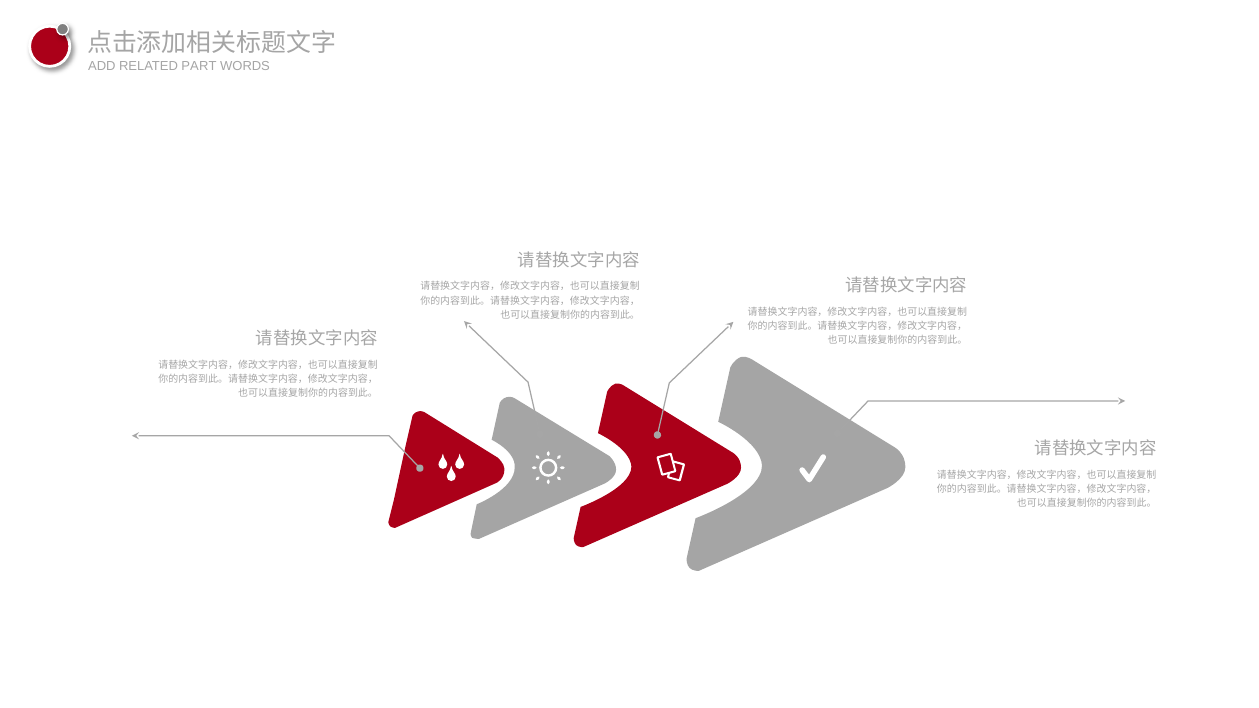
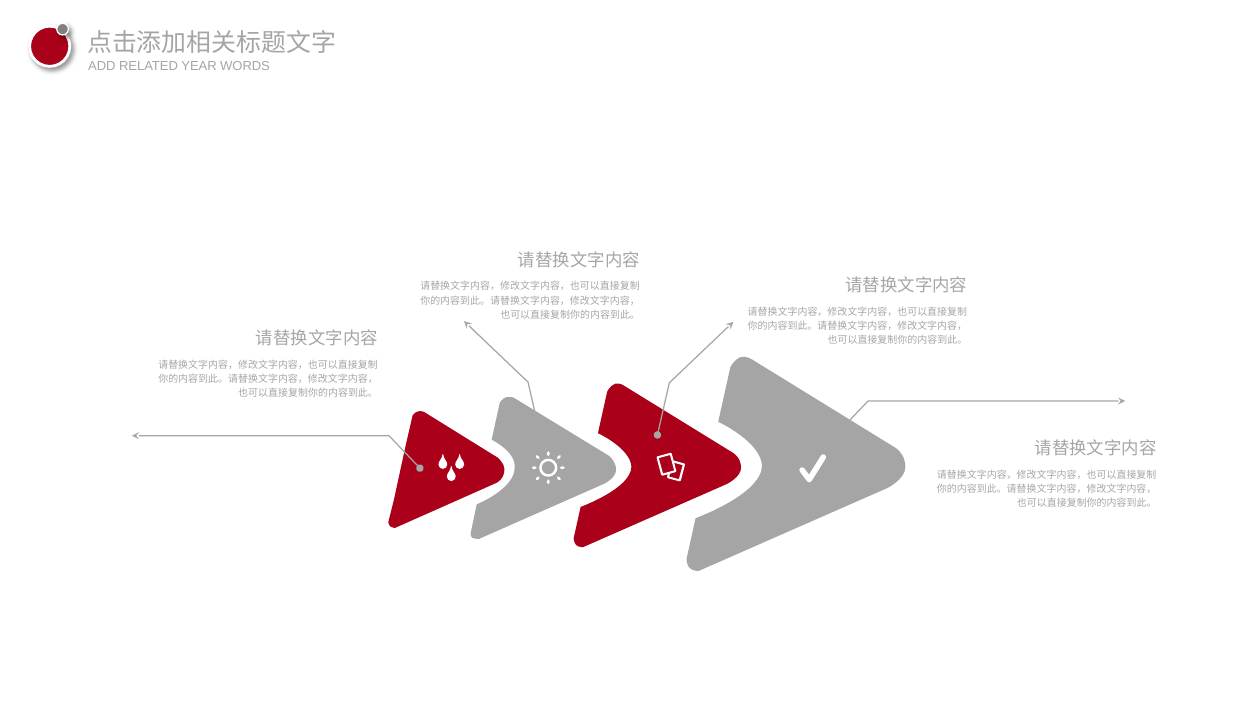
PART: PART -> YEAR (199, 66)
